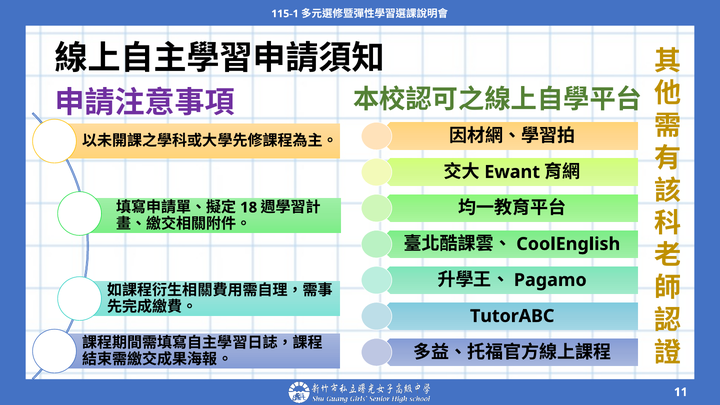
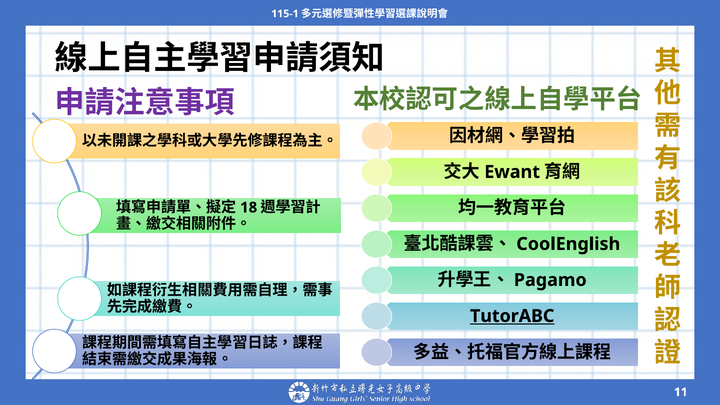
TutorABC underline: none -> present (512, 316)
